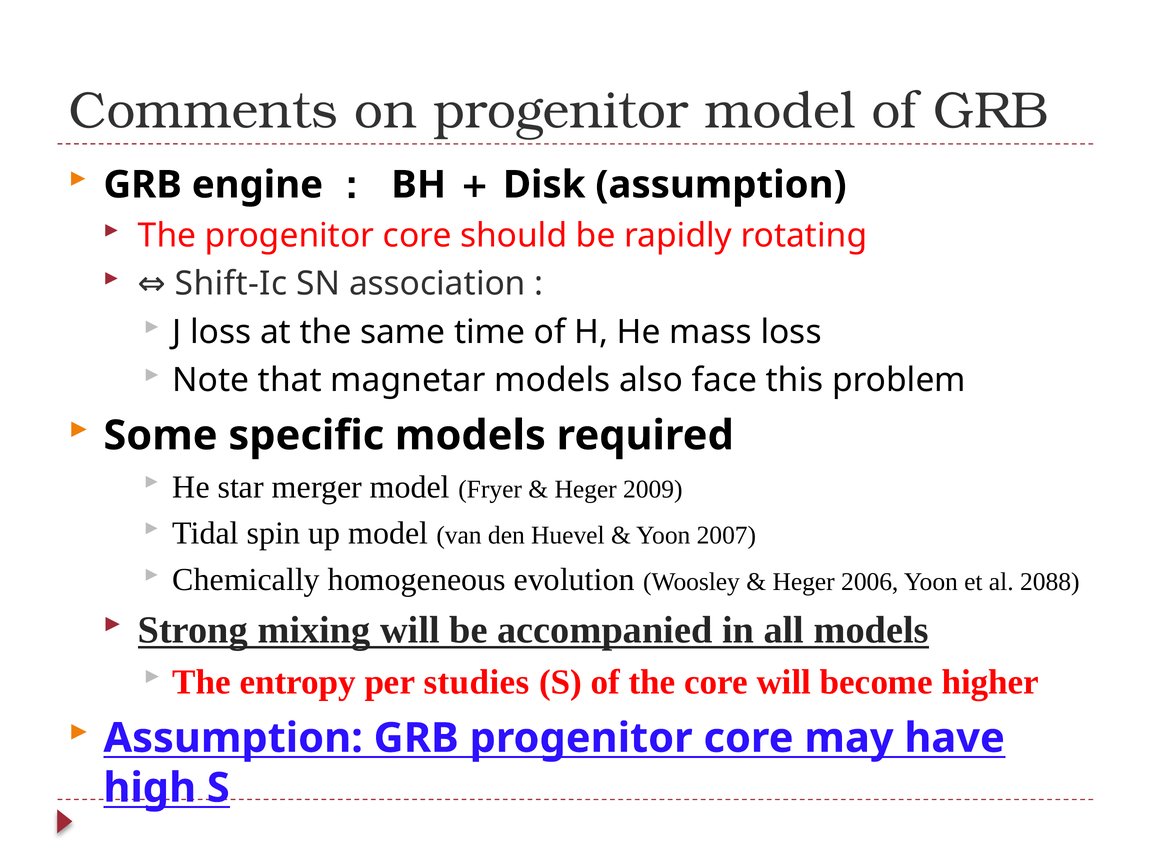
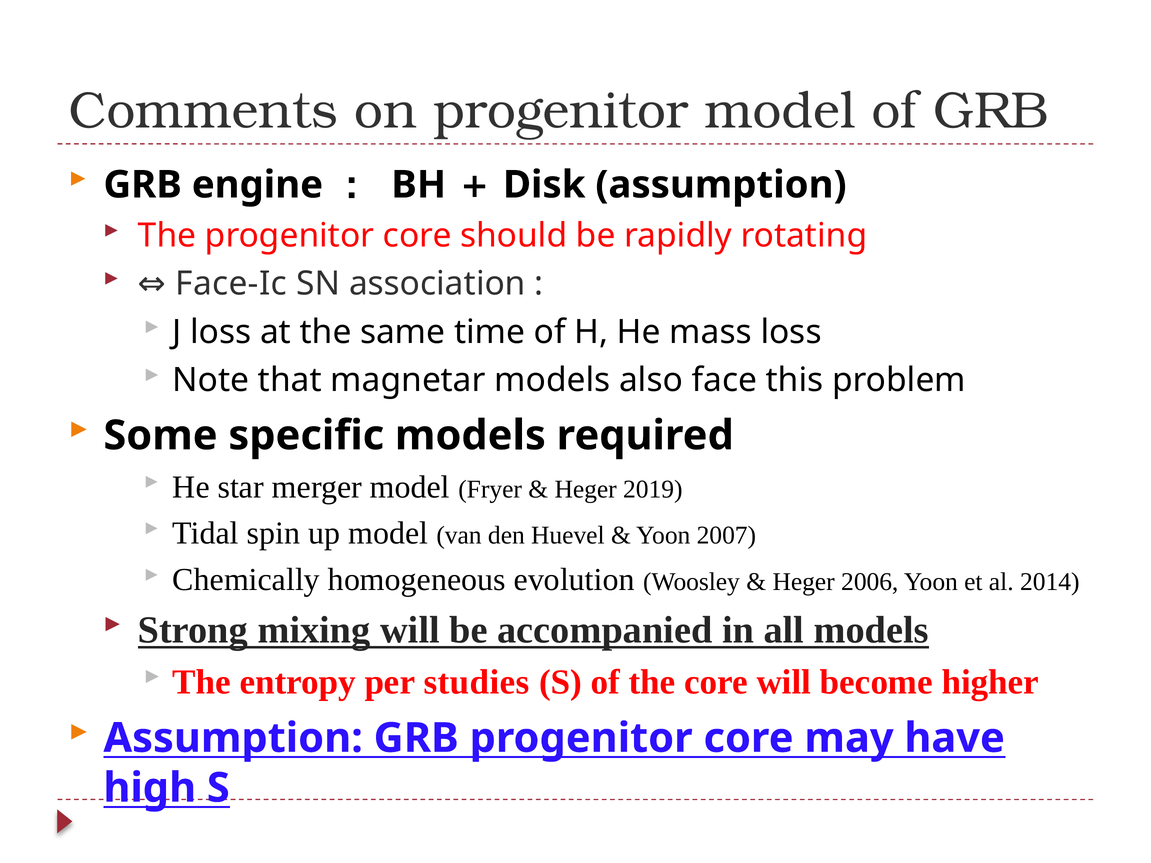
Shift-Ic: Shift-Ic -> Face-Ic (231, 284)
2009: 2009 -> 2019 (653, 489)
2088: 2088 -> 2014 (1050, 582)
